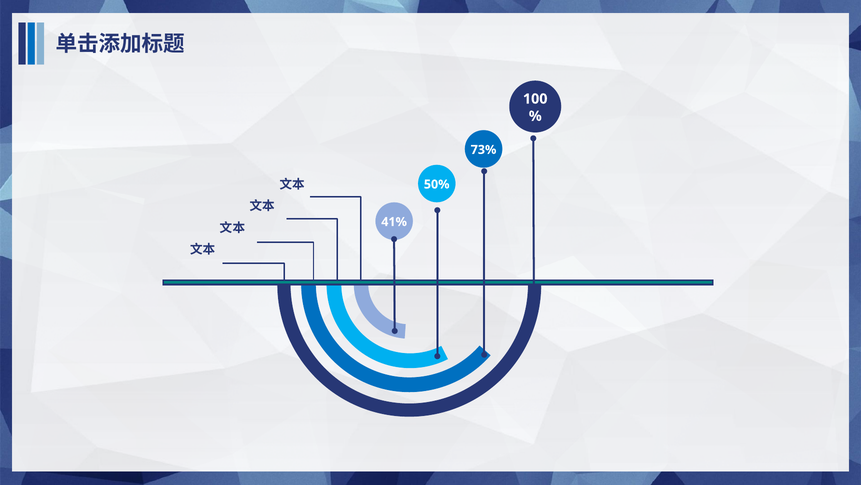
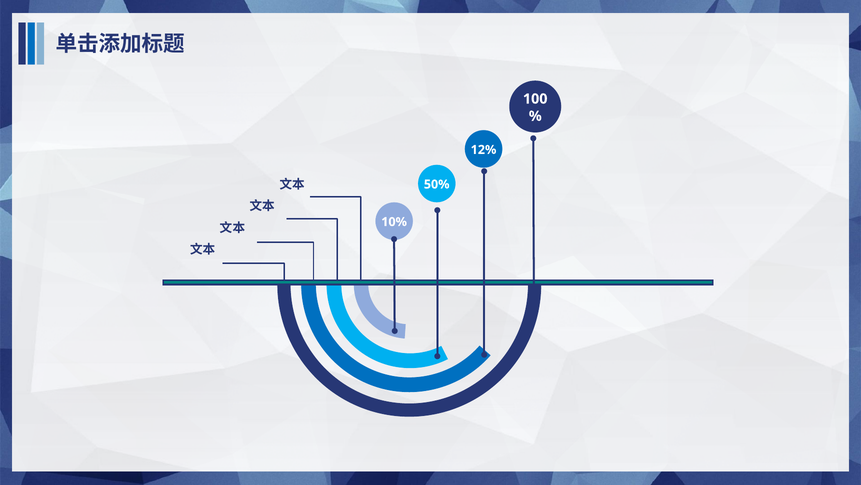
73%: 73% -> 12% (484, 150)
41%: 41% -> 10% (394, 222)
